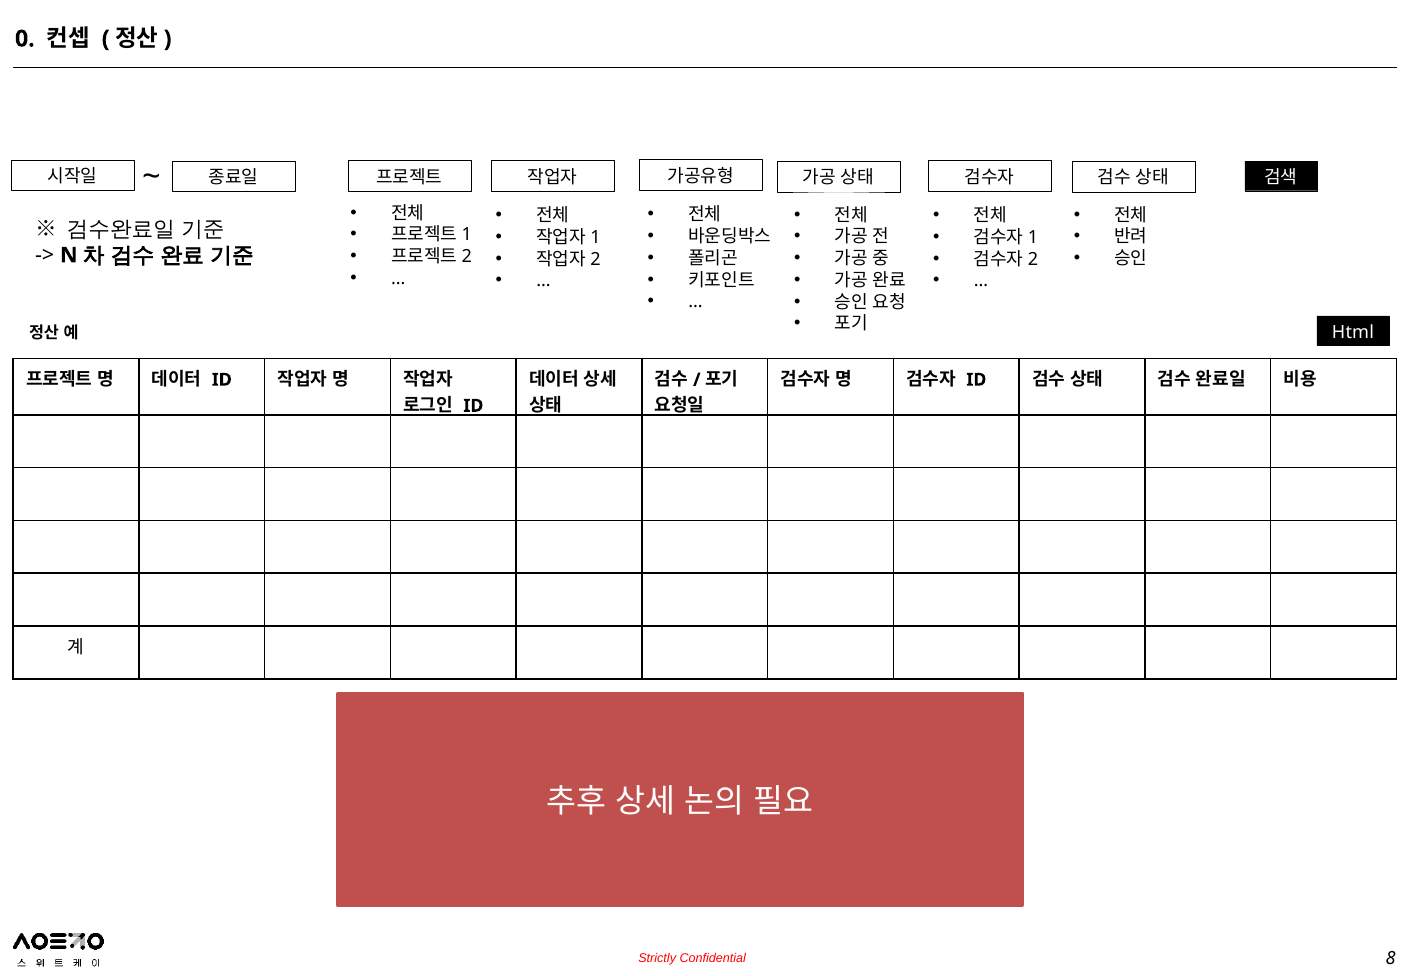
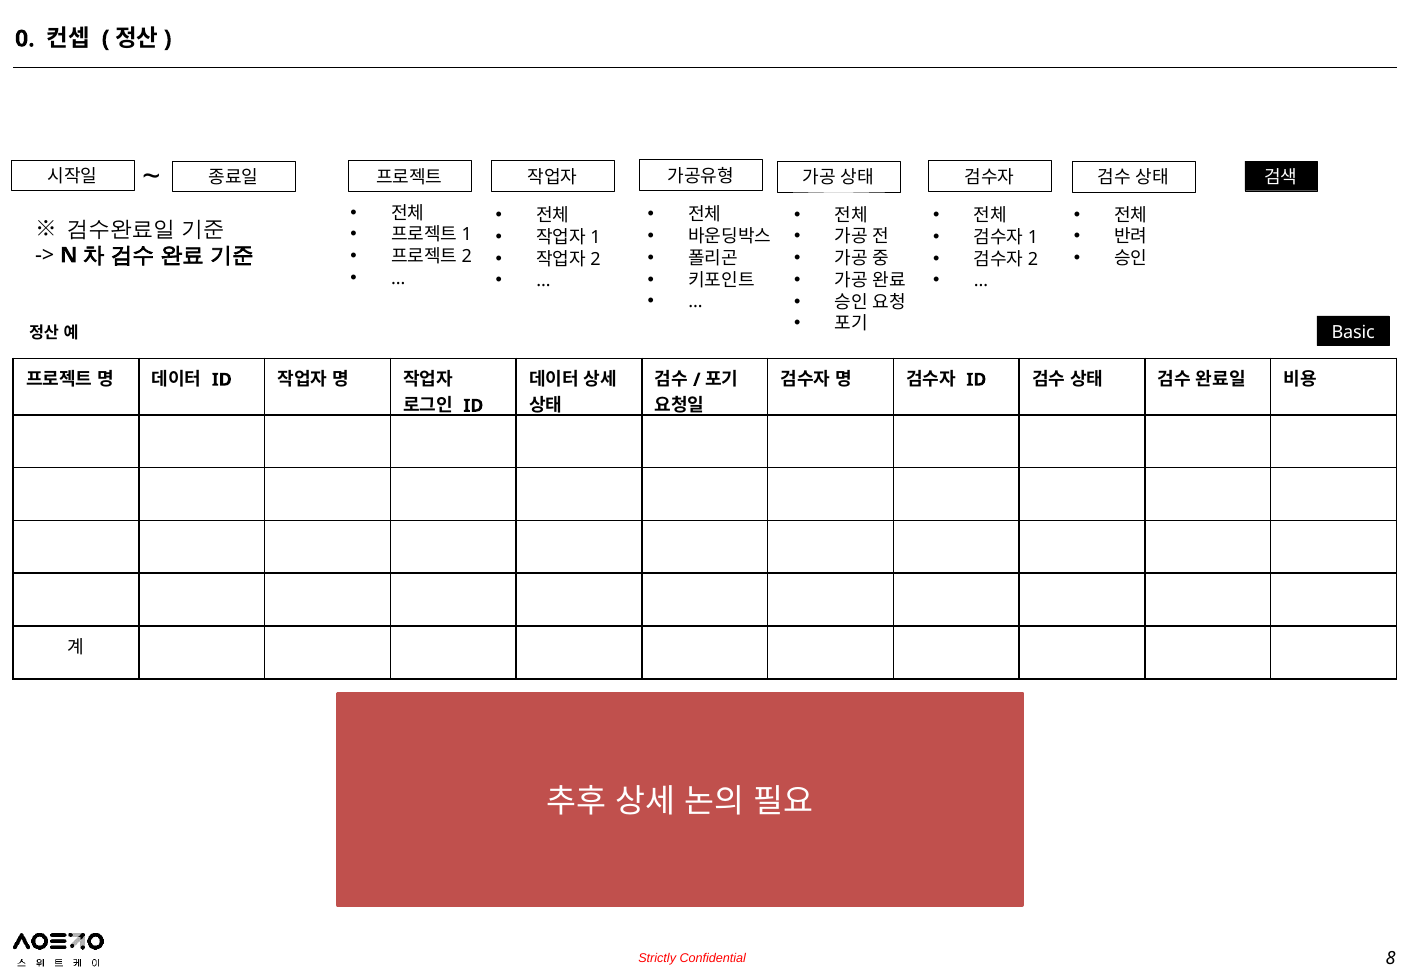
Html: Html -> Basic (1353, 332)
